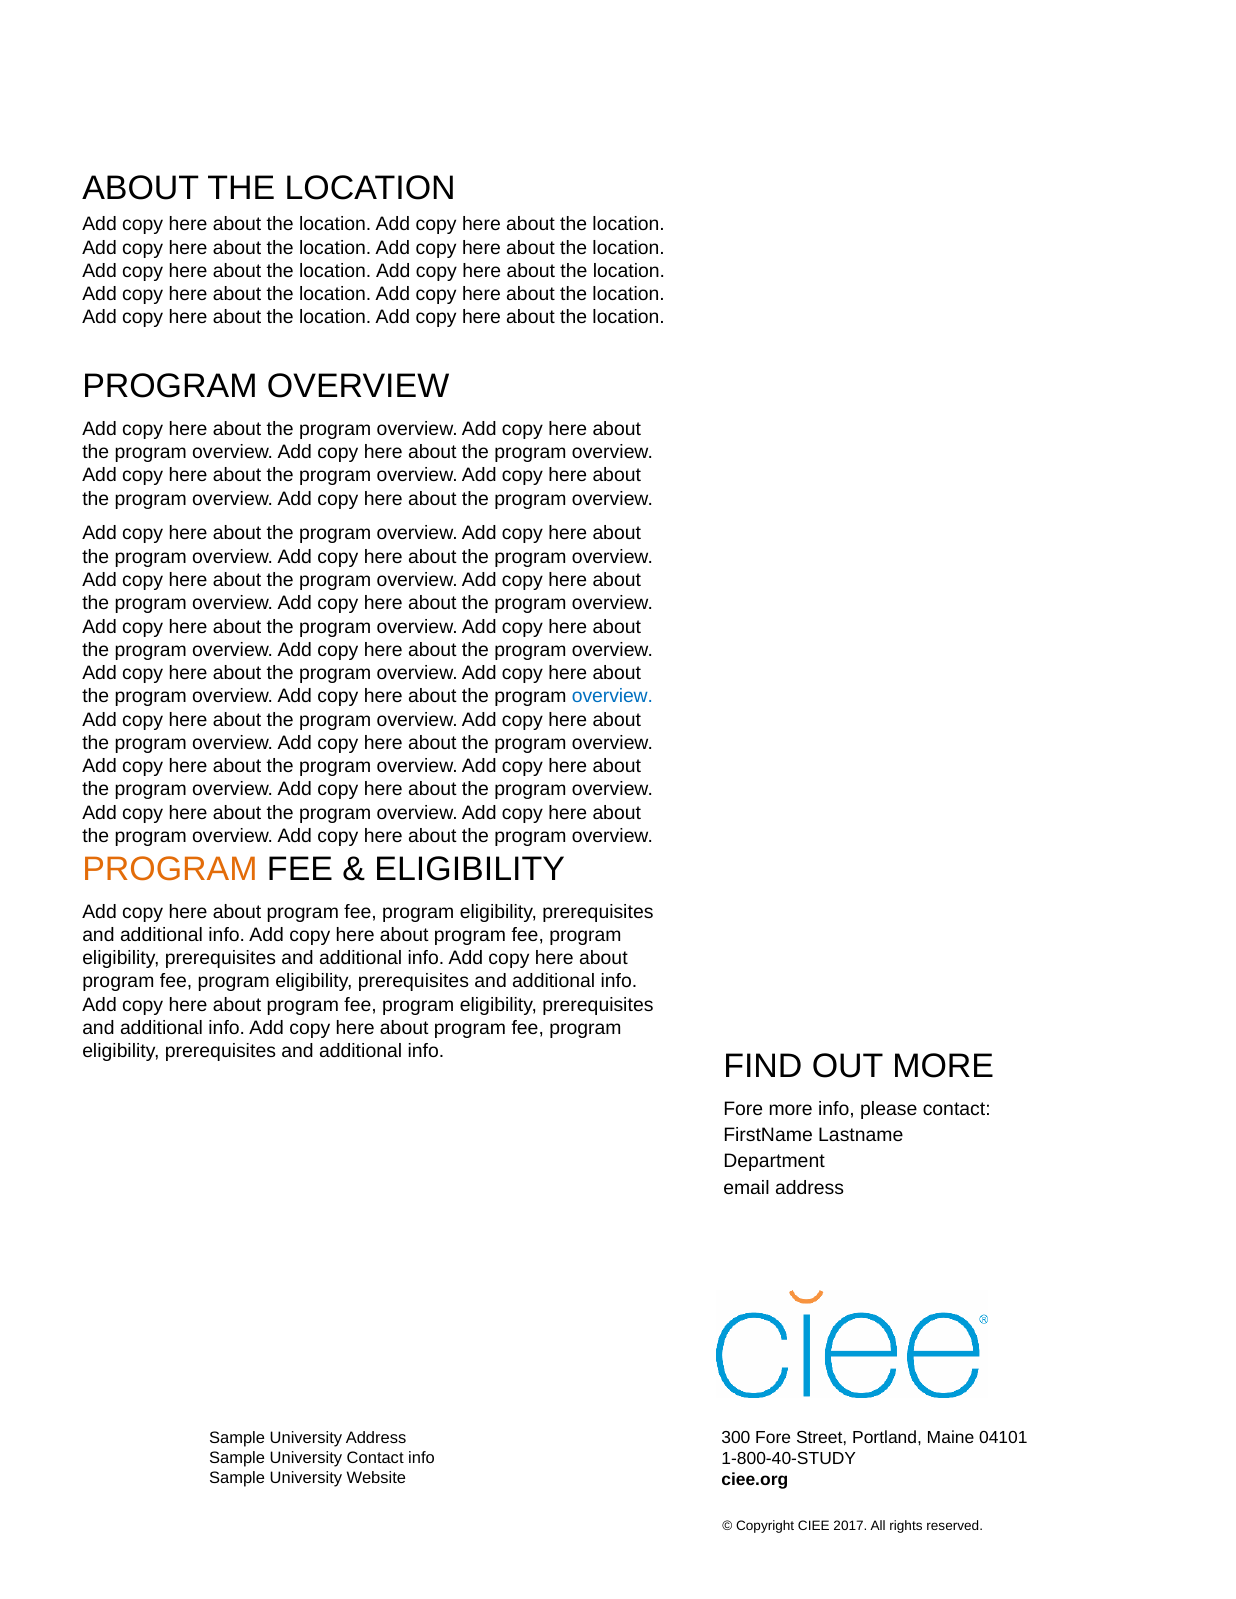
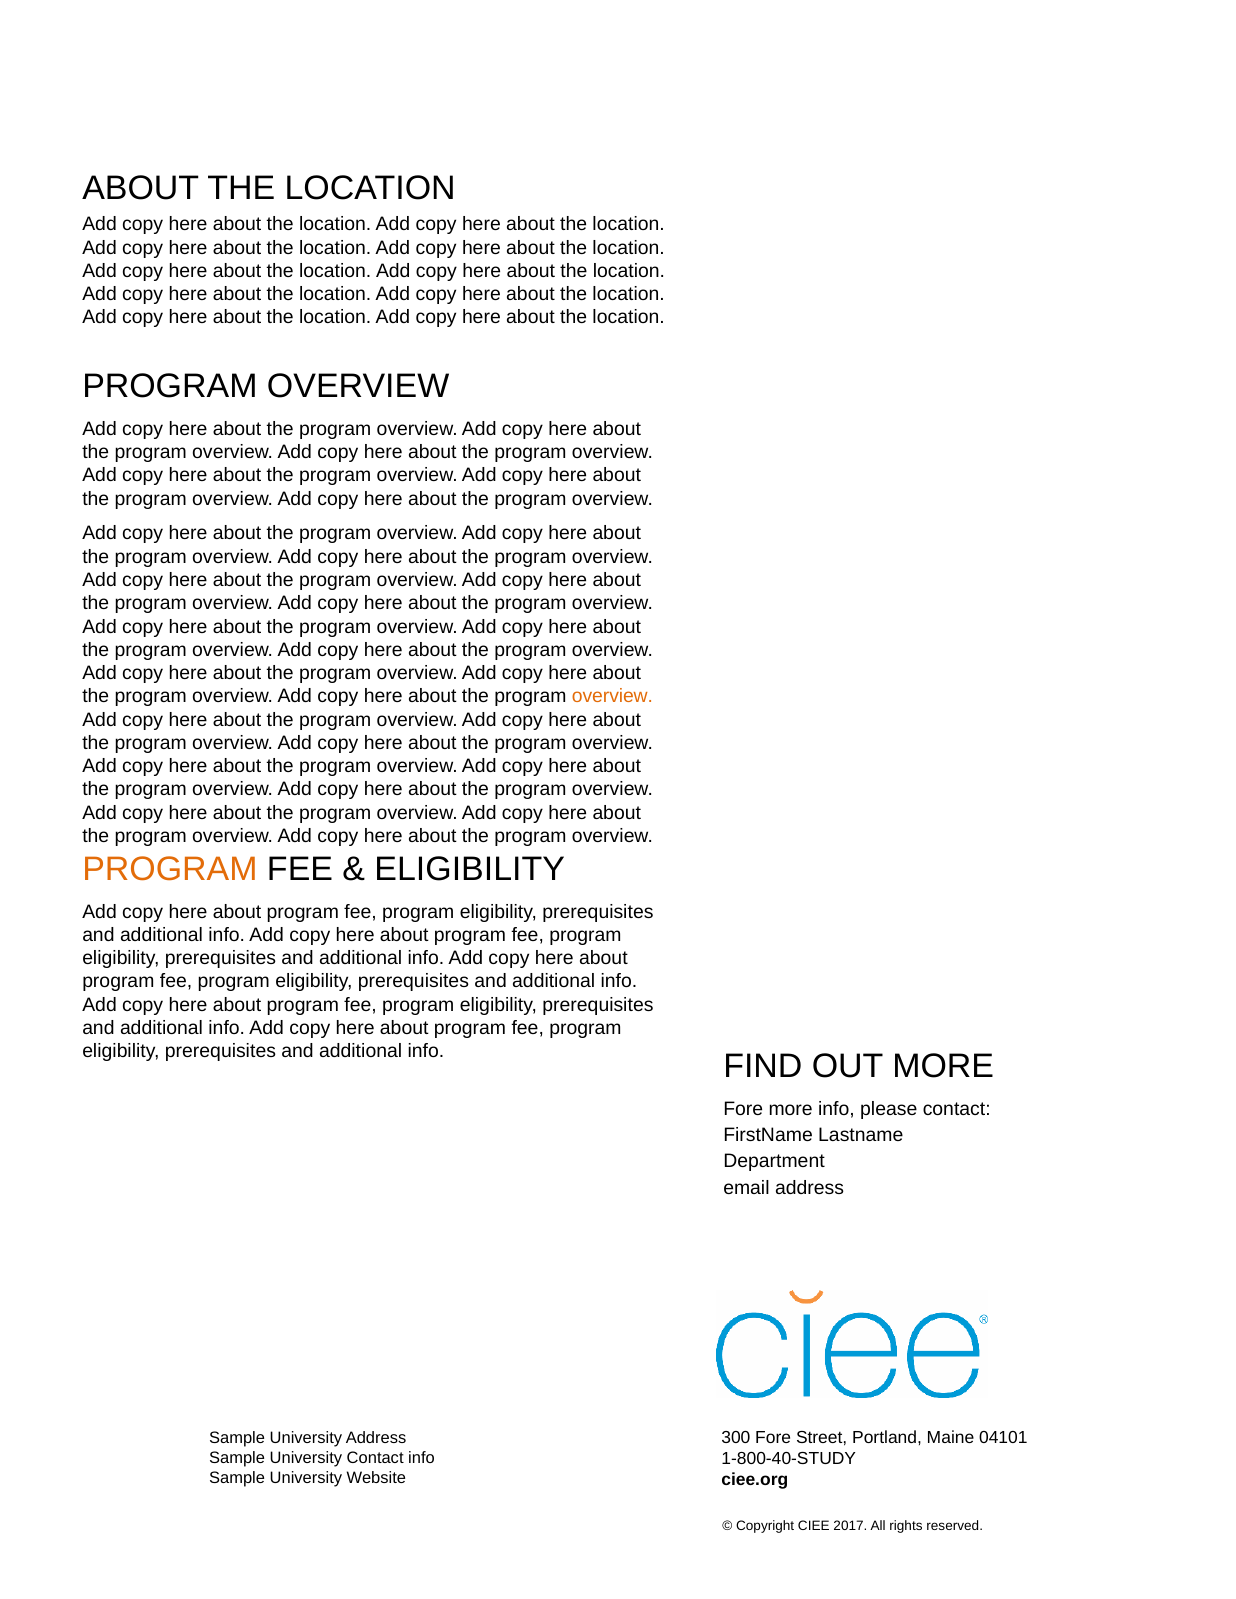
overview colour: blue -> orange (612, 697)
